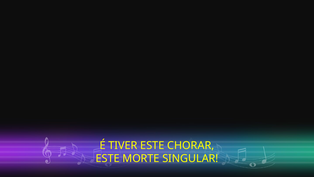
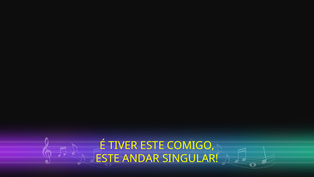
CHORAR: CHORAR -> COMIGO (191, 145)
MORTE: MORTE -> ANDAR (141, 158)
